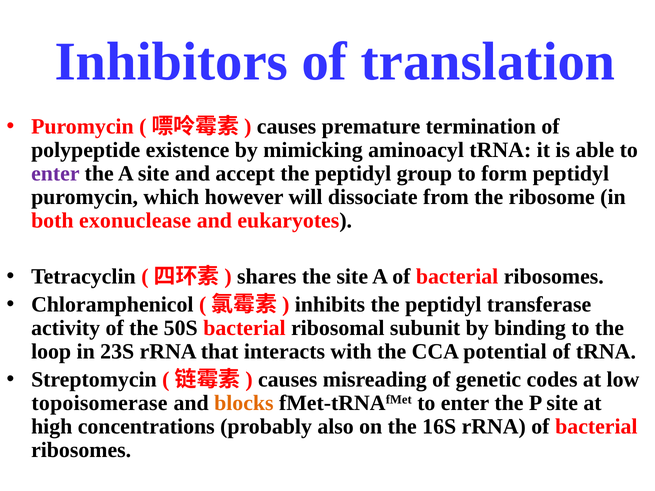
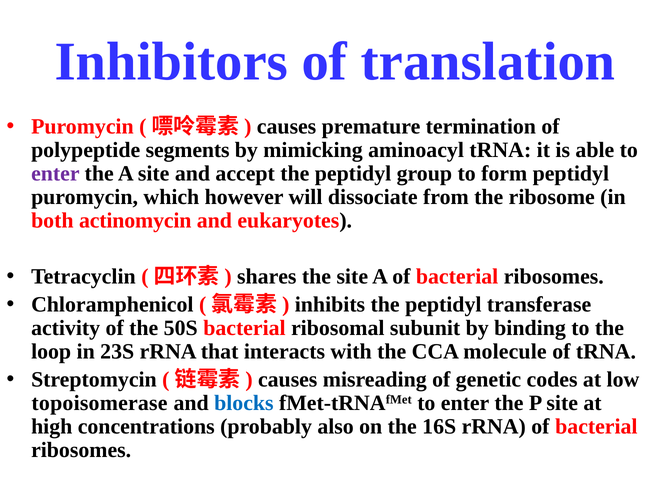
existence: existence -> segments (188, 150)
exonuclease: exonuclease -> actinomycin (135, 221)
potential: potential -> molecule (505, 352)
blocks colour: orange -> blue (244, 403)
